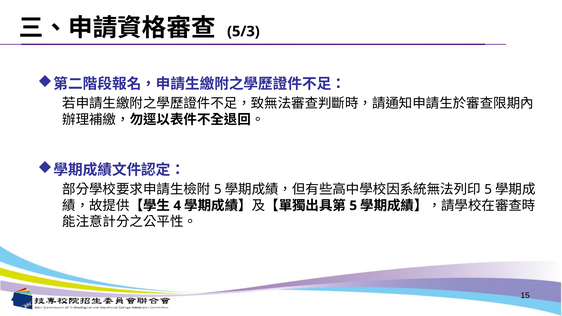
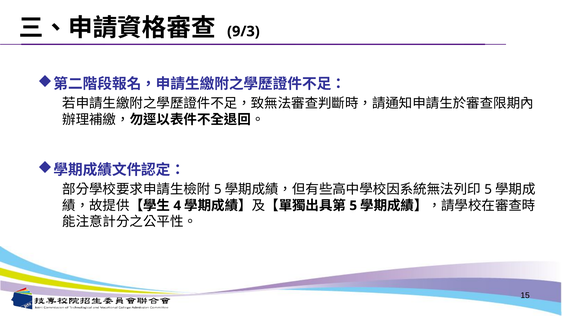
5/3: 5/3 -> 9/3 (243, 31)
